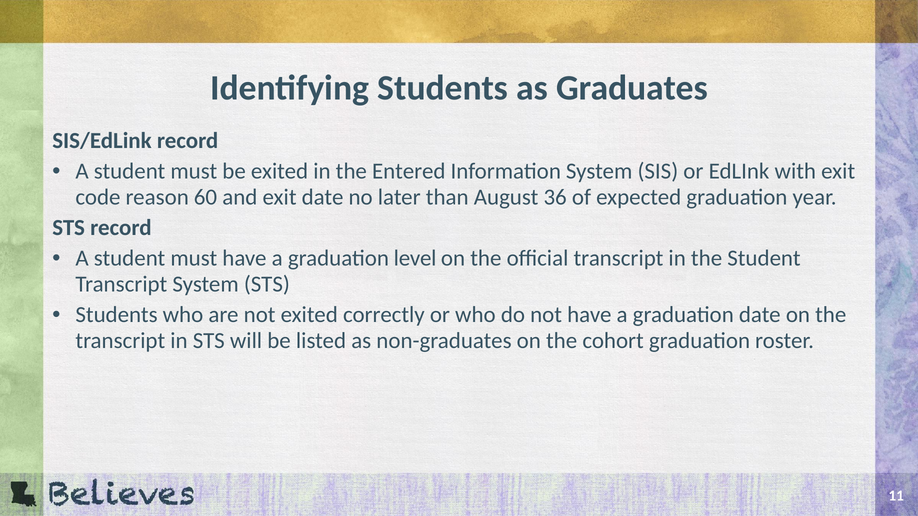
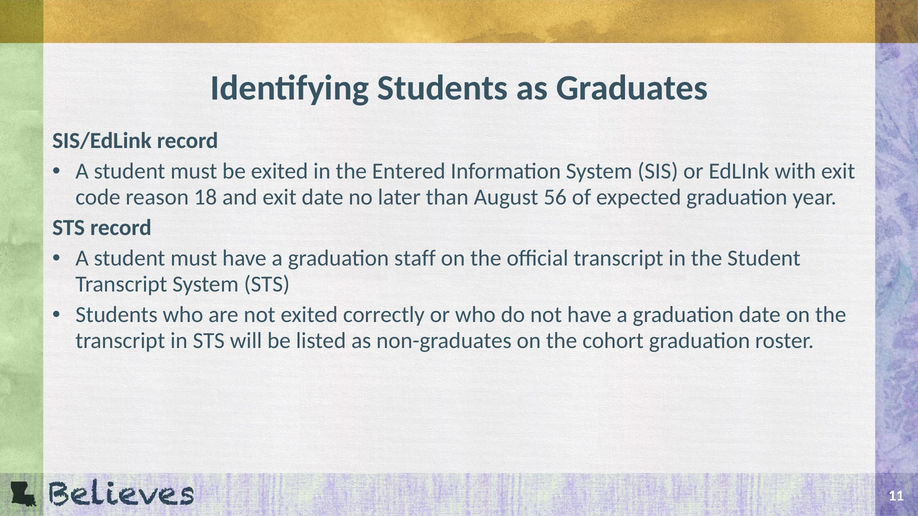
60: 60 -> 18 (205, 197)
36: 36 -> 56 (555, 197)
level: level -> staff (415, 258)
